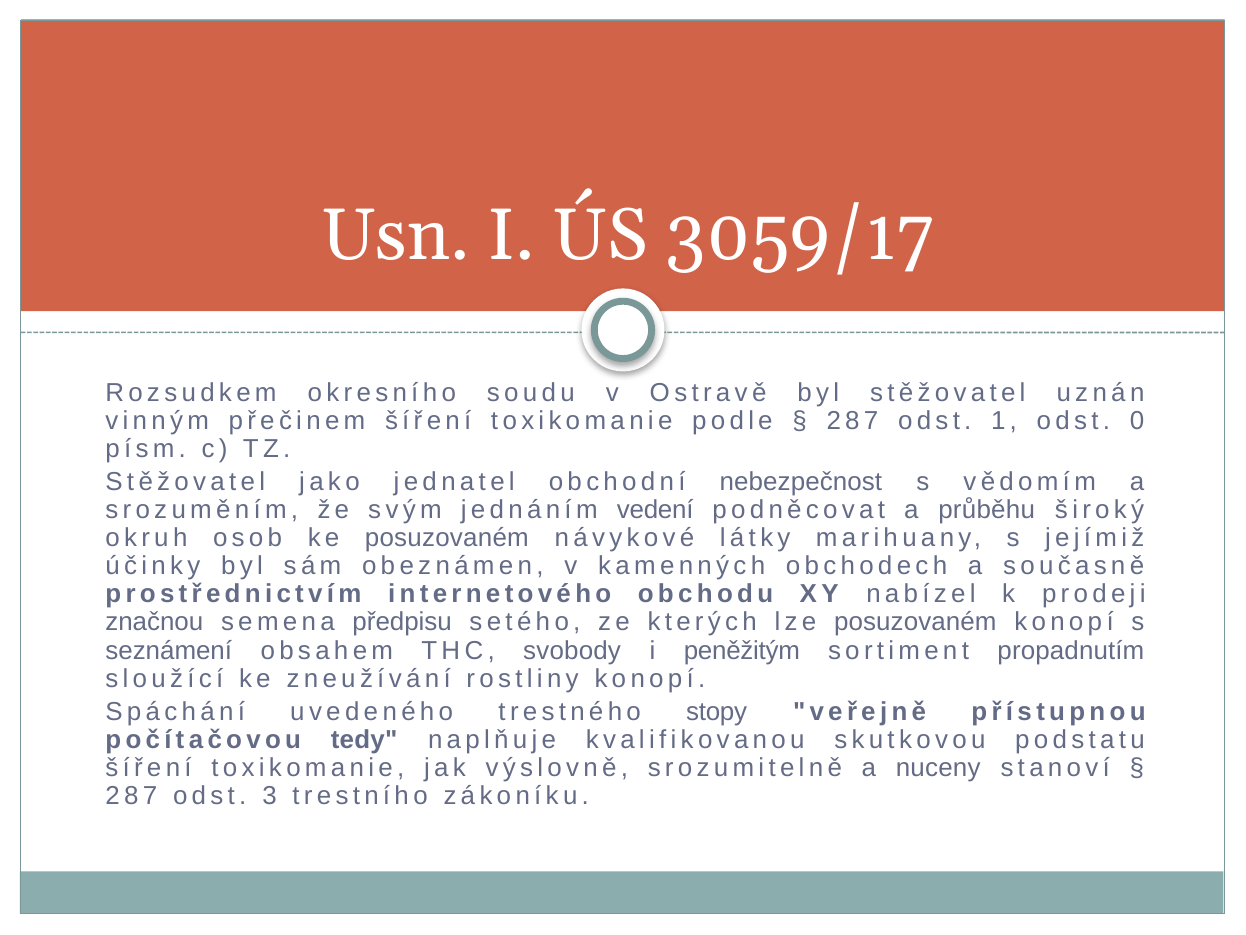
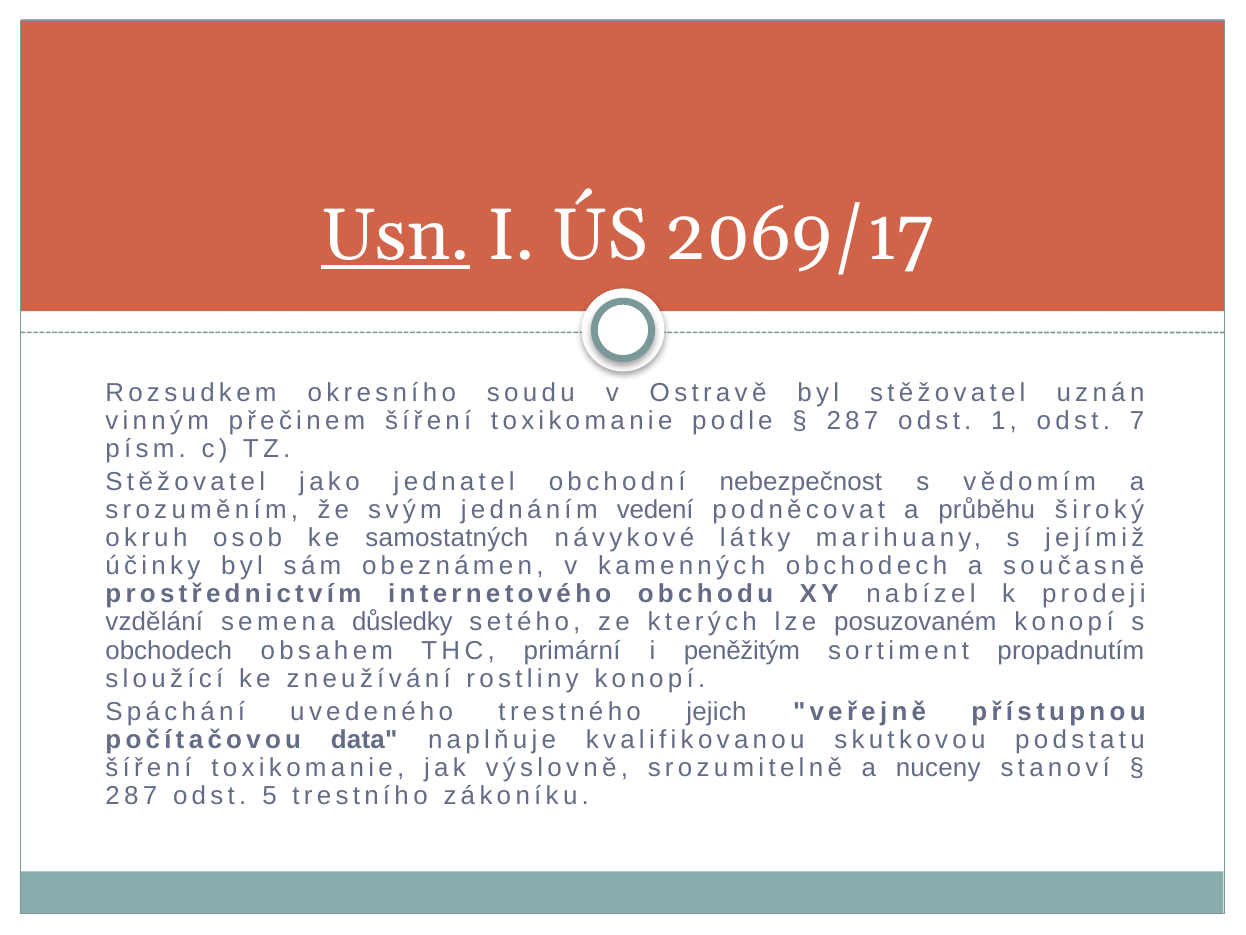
Usn underline: none -> present (395, 236)
3059/17: 3059/17 -> 2069/17 (800, 236)
0: 0 -> 7 (1137, 421)
ke posuzovaném: posuzovaném -> samostatných (447, 538)
značnou: značnou -> vzdělání (154, 622)
předpisu: předpisu -> důsledky (402, 622)
seznámení: seznámení -> obchodech (169, 650)
svobody: svobody -> primární (572, 650)
stopy: stopy -> jejich (716, 711)
tedy: tedy -> data (364, 739)
3: 3 -> 5 (270, 795)
